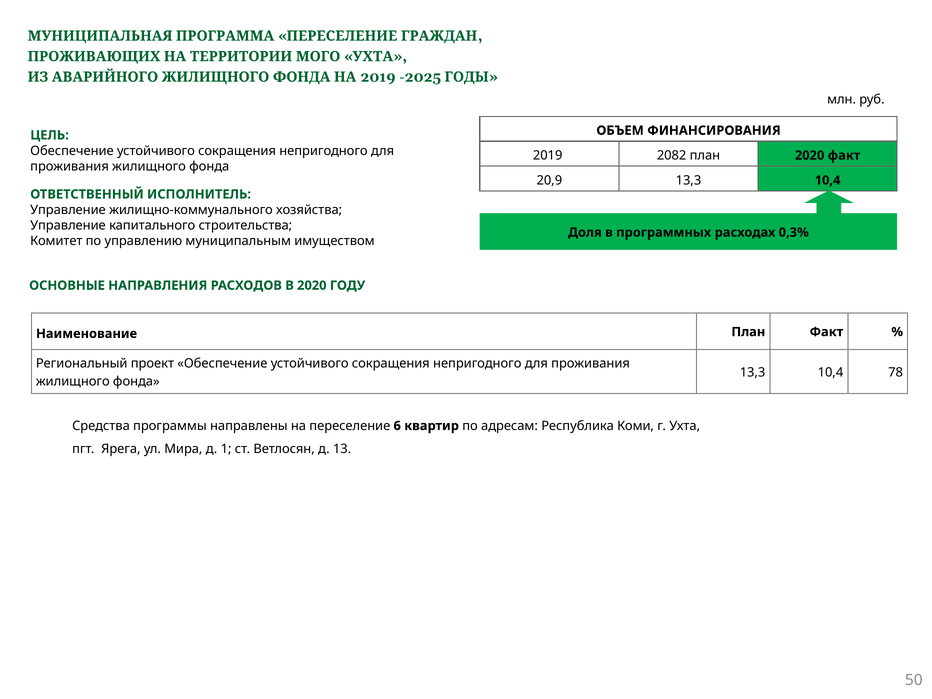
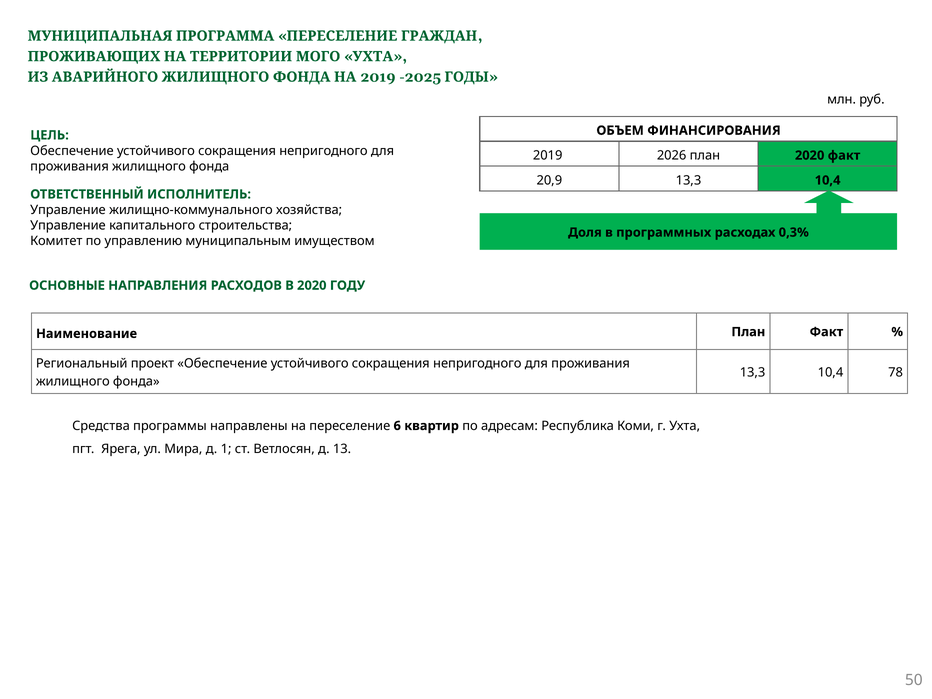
2082: 2082 -> 2026 (672, 155)
